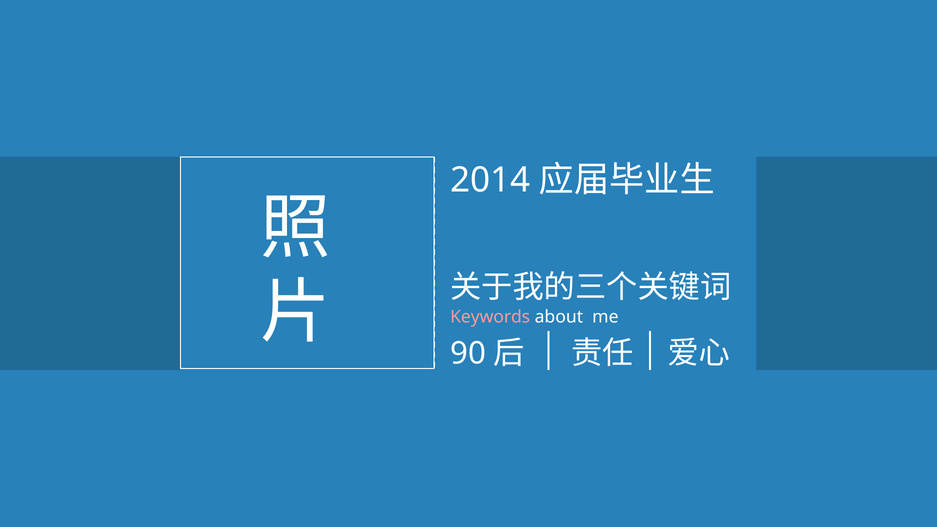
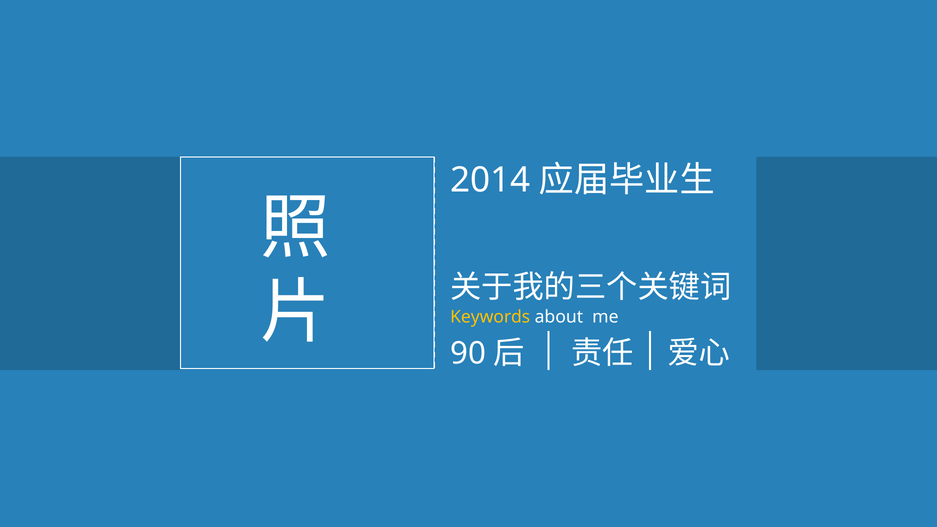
Keywords colour: pink -> yellow (490, 317)
